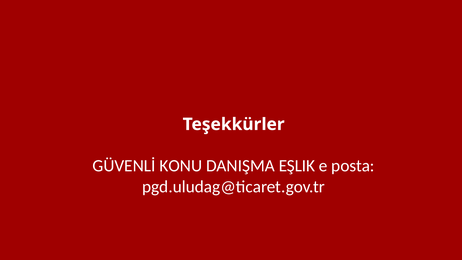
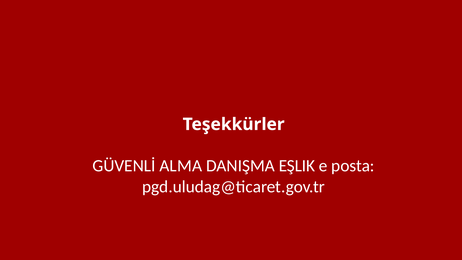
KONU: KONU -> ALMA (181, 166)
